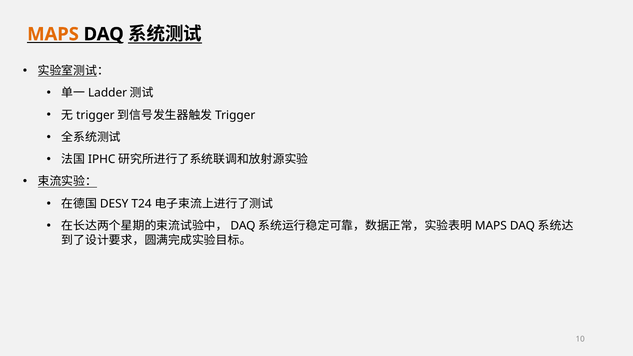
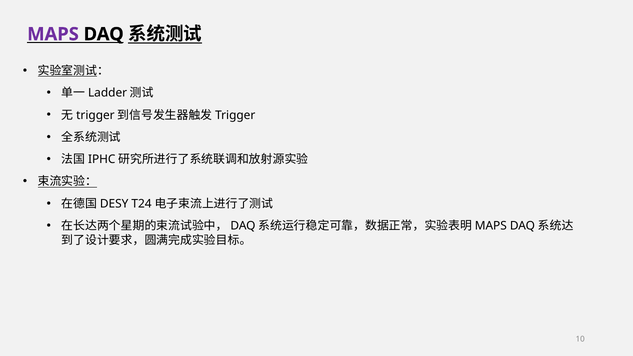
MAPS colour: orange -> purple (53, 34)
